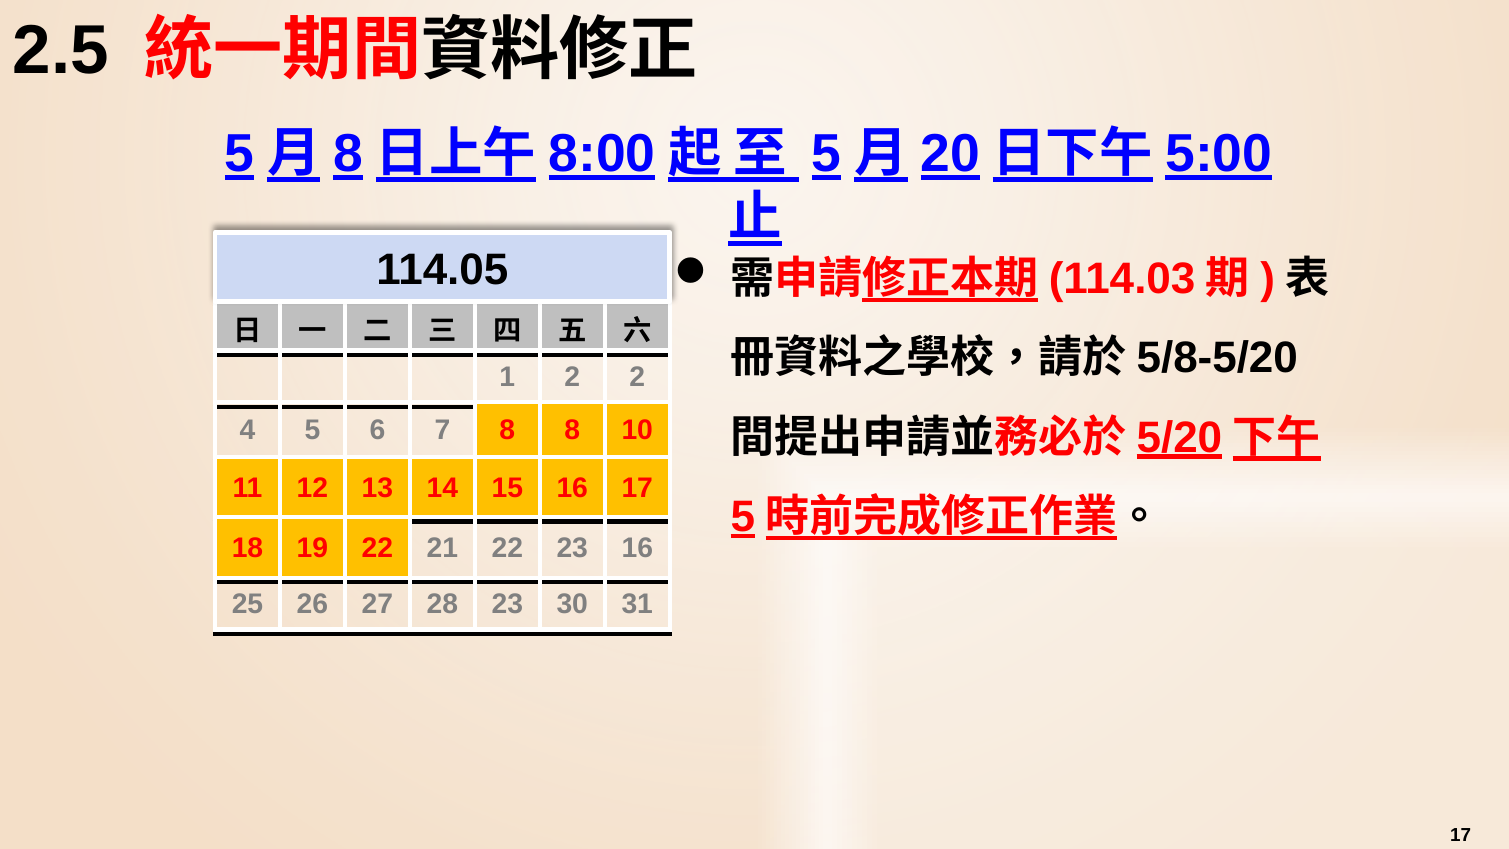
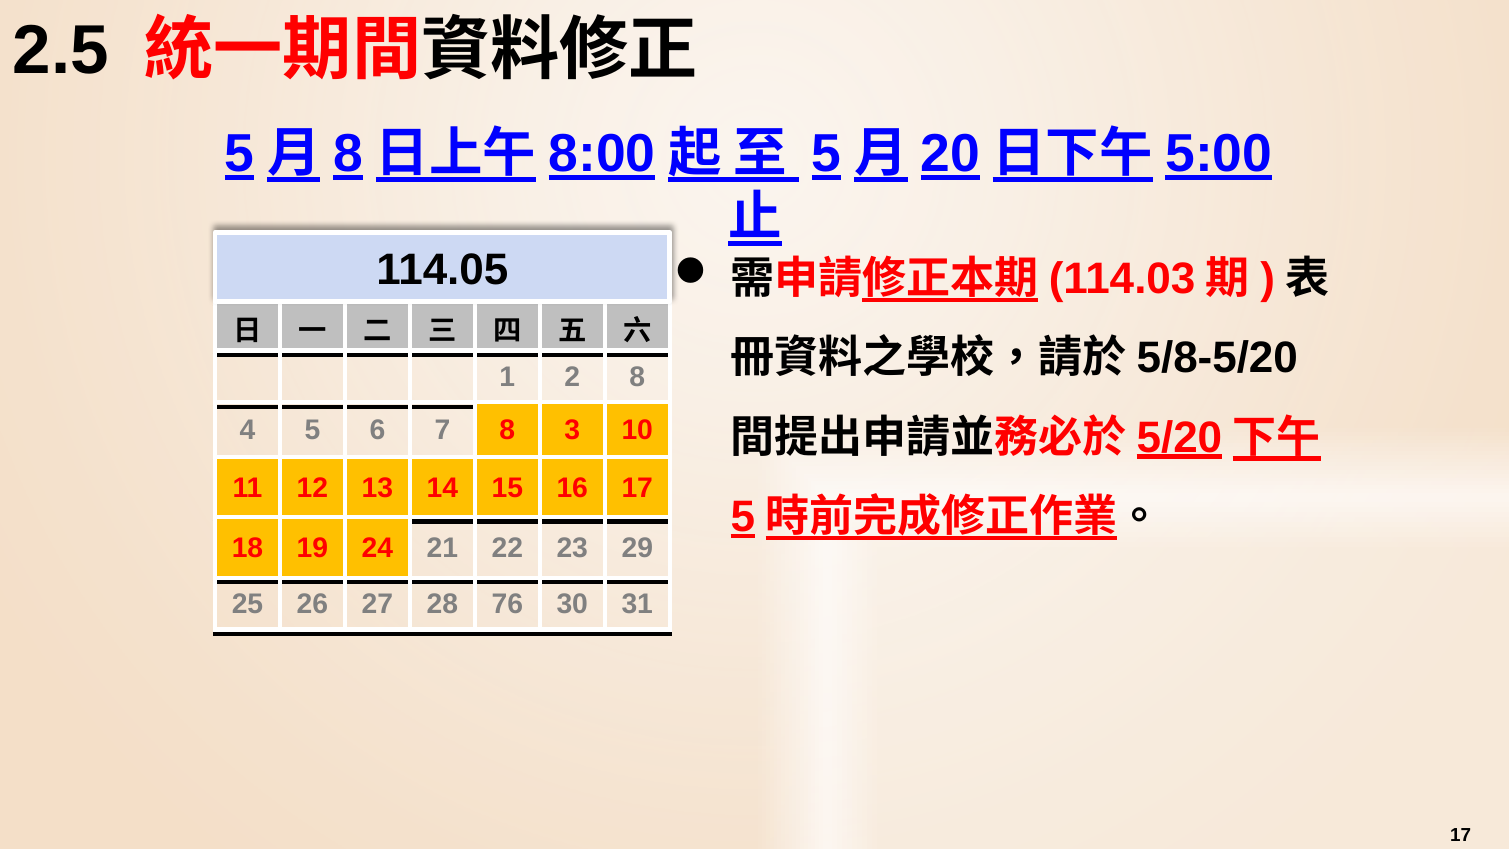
2 2: 2 -> 8 (637, 377)
8 8: 8 -> 3 (572, 430)
19 22: 22 -> 24 (377, 548)
23 16: 16 -> 29 (637, 548)
28 23: 23 -> 76 (507, 604)
